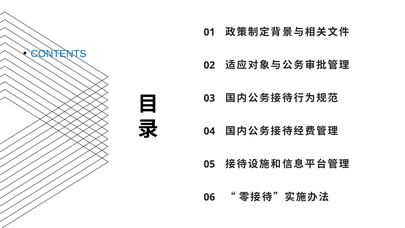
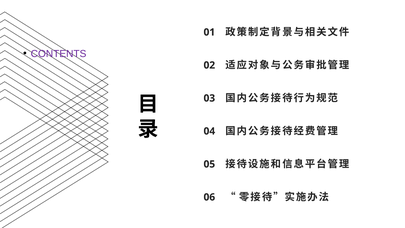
CONTENTS colour: blue -> purple (59, 54)
